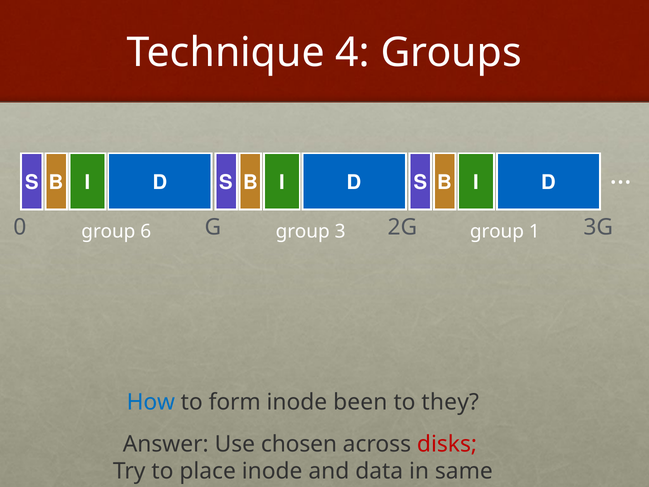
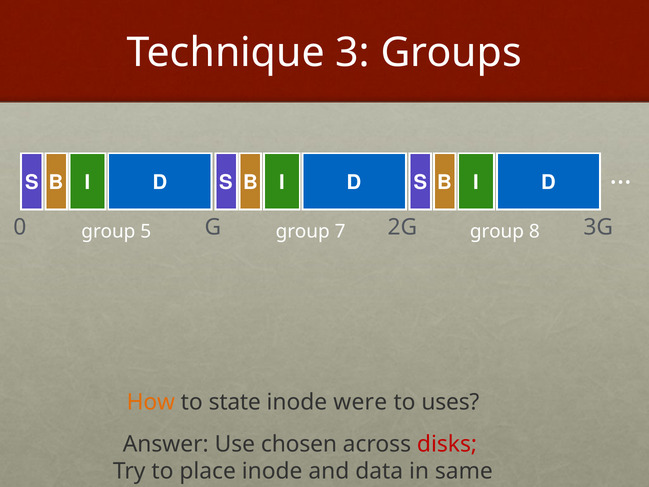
4: 4 -> 3 (353, 53)
6: 6 -> 5 (146, 231)
3: 3 -> 7 (340, 231)
1: 1 -> 8 (534, 231)
How colour: blue -> orange (151, 402)
form: form -> state (235, 402)
been: been -> were (360, 402)
they: they -> uses (450, 402)
